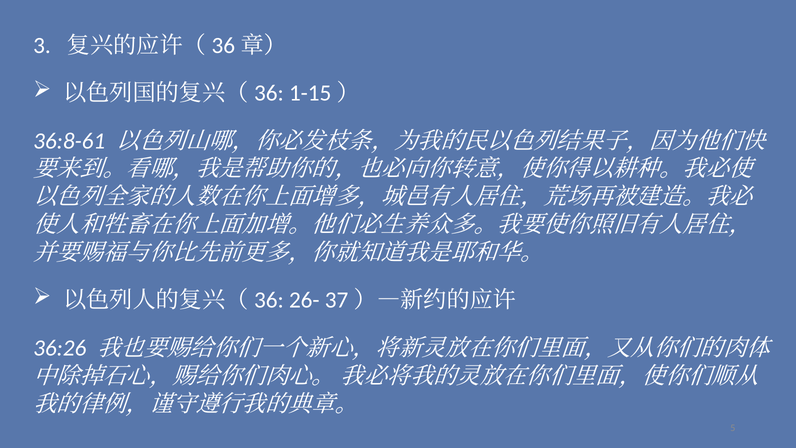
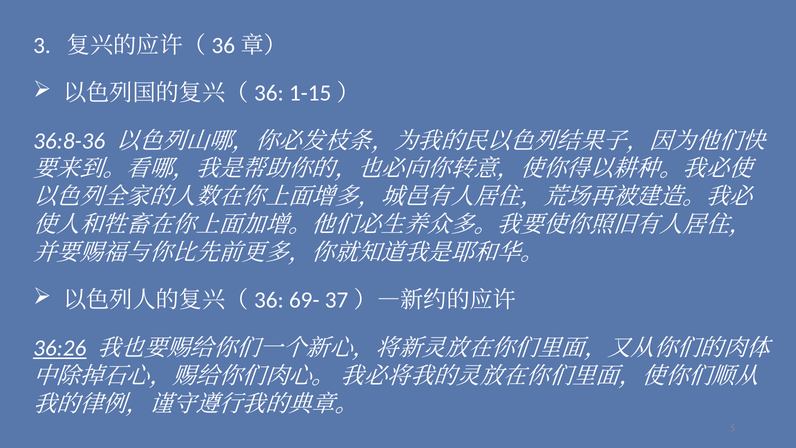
36:8-61: 36:8-61 -> 36:8-36 (69, 141)
26-: 26- -> 69- (304, 300)
36:26 underline: none -> present (60, 348)
